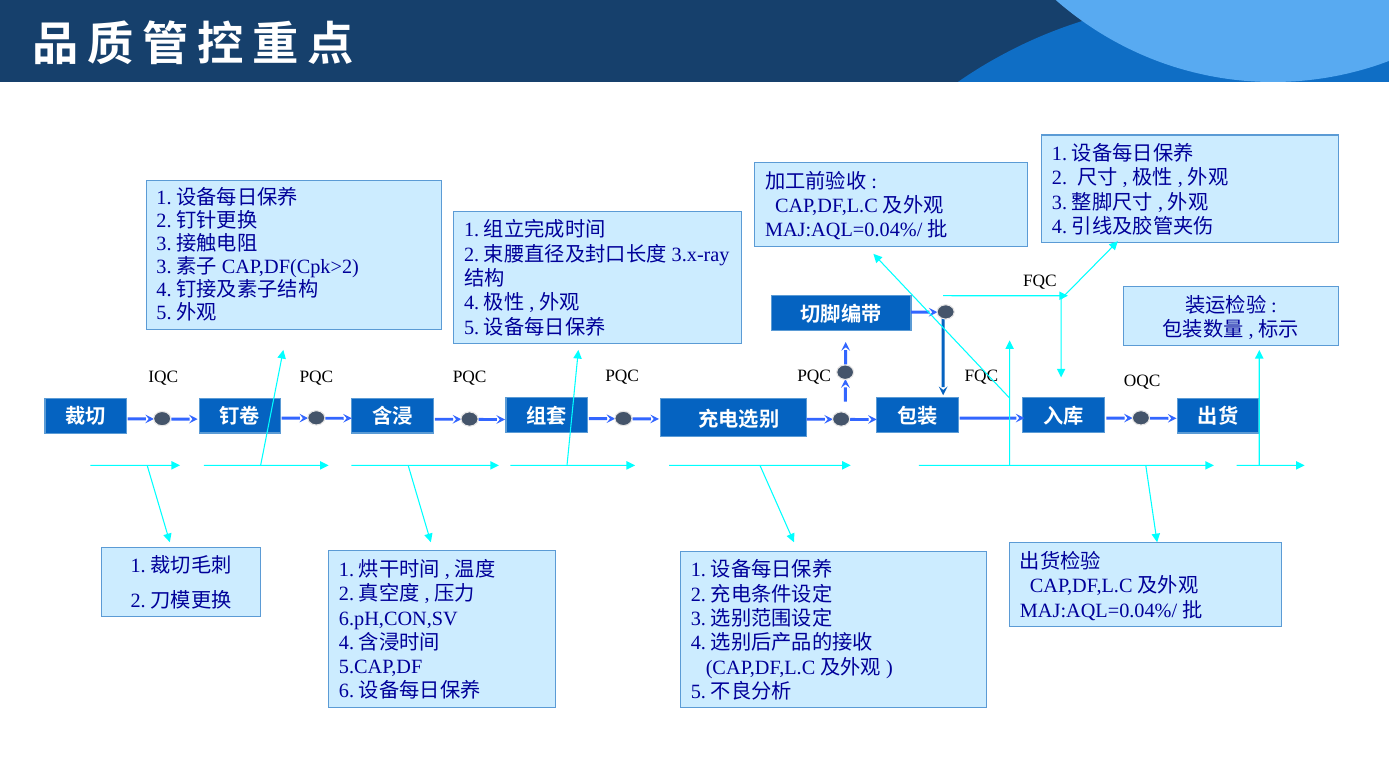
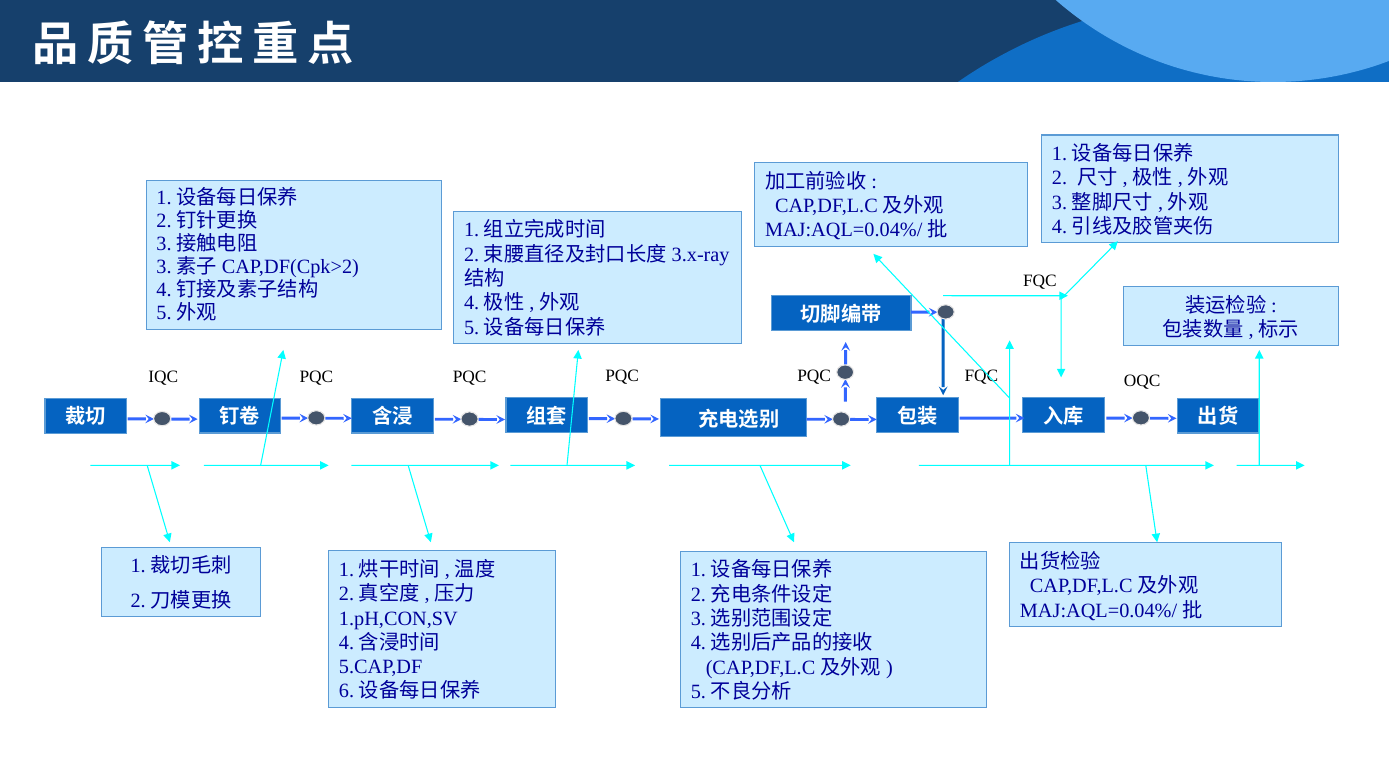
6.pH,CON,SV: 6.pH,CON,SV -> 1.pH,CON,SV (398, 619)
